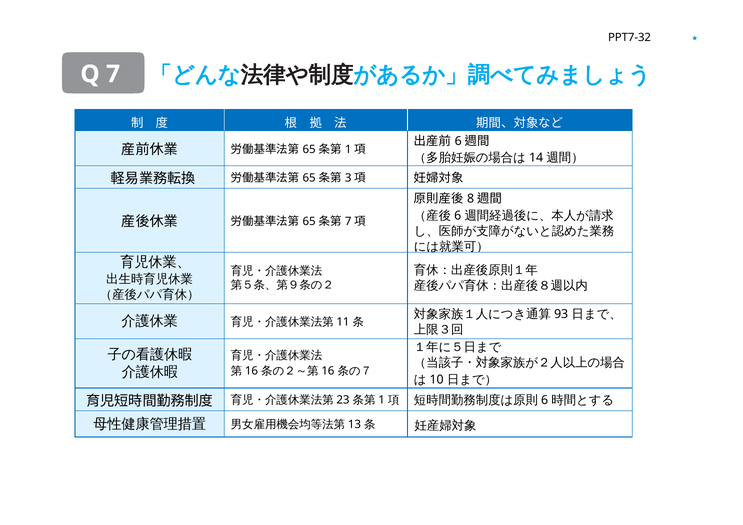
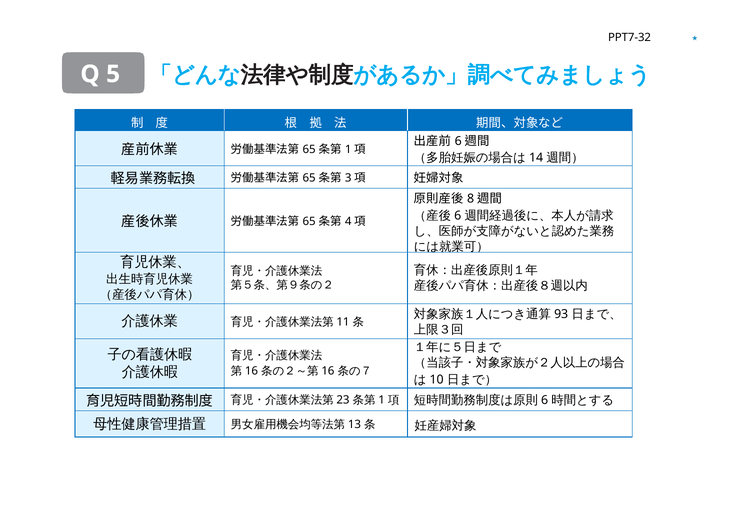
Q 7: 7 -> 5 (113, 74)
7: 7 -> 4 (348, 222)
